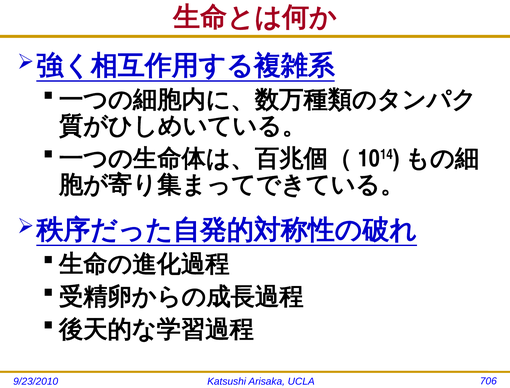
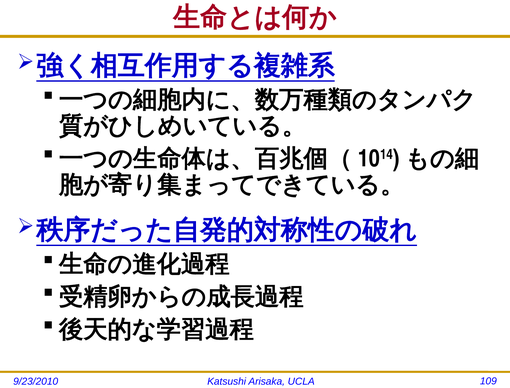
706: 706 -> 109 (488, 382)
